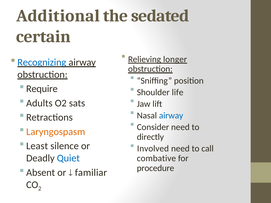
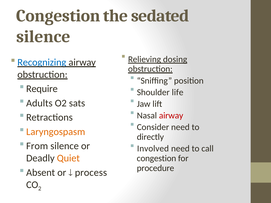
Additional: Additional -> Congestion (58, 16)
certain: certain -> silence (43, 37)
longer: longer -> dosing (175, 59)
airway colour: blue -> red (171, 116)
Least: Least -> From (37, 146)
Quiet colour: blue -> orange (68, 158)
combative: combative -> congestion (156, 159)
familiar: familiar -> process (91, 173)
